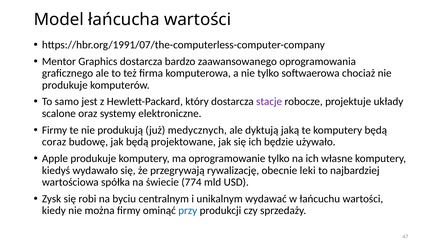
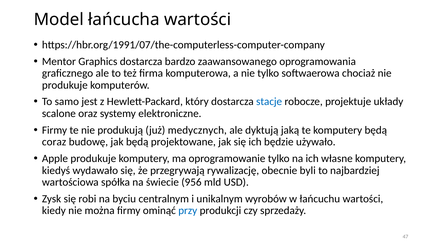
stacje colour: purple -> blue (269, 102)
leki: leki -> byli (308, 171)
774: 774 -> 956 (191, 183)
wydawać: wydawać -> wyrobów (266, 199)
